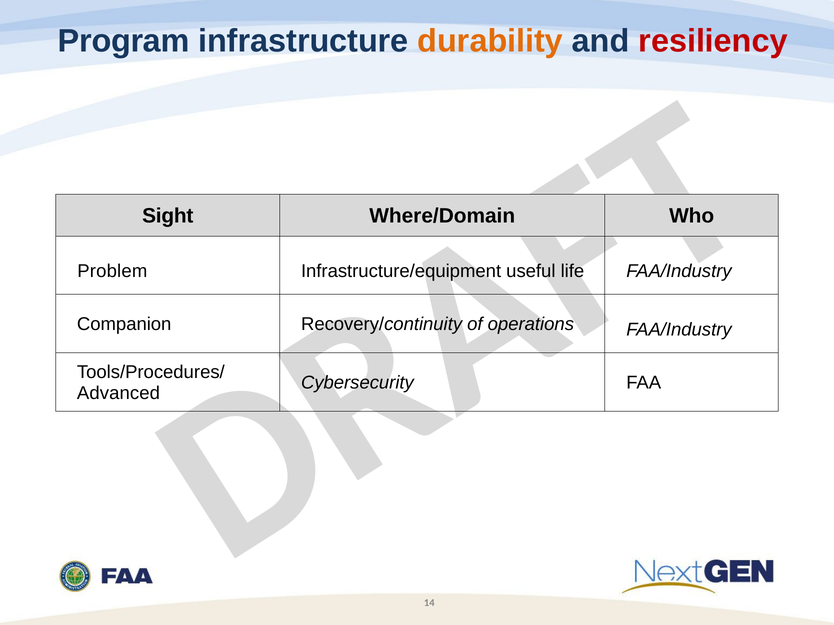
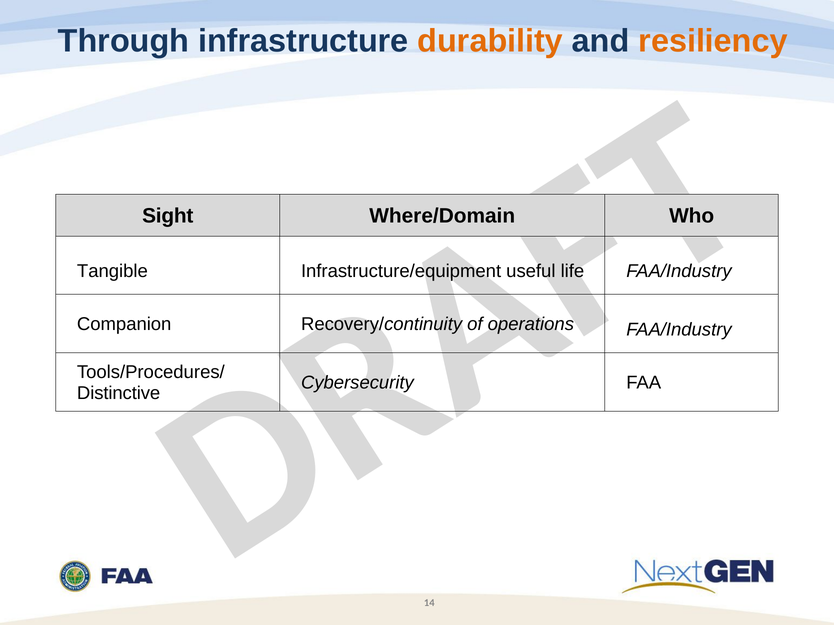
Program: Program -> Through (124, 41)
resiliency colour: red -> orange (713, 41)
Problem: Problem -> Tangible (112, 271)
Advanced: Advanced -> Distinctive (119, 393)
